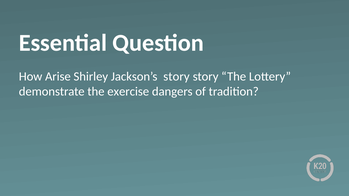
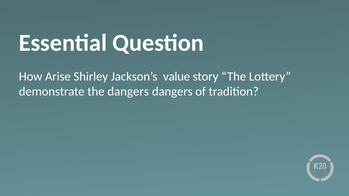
Jackson’s story: story -> value (177, 77)
the exercise: exercise -> dangers (128, 92)
